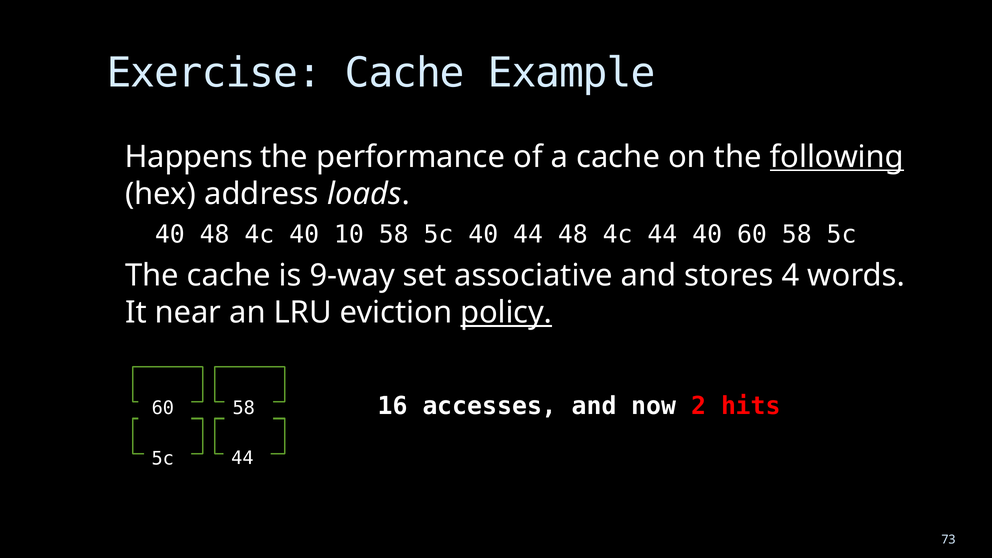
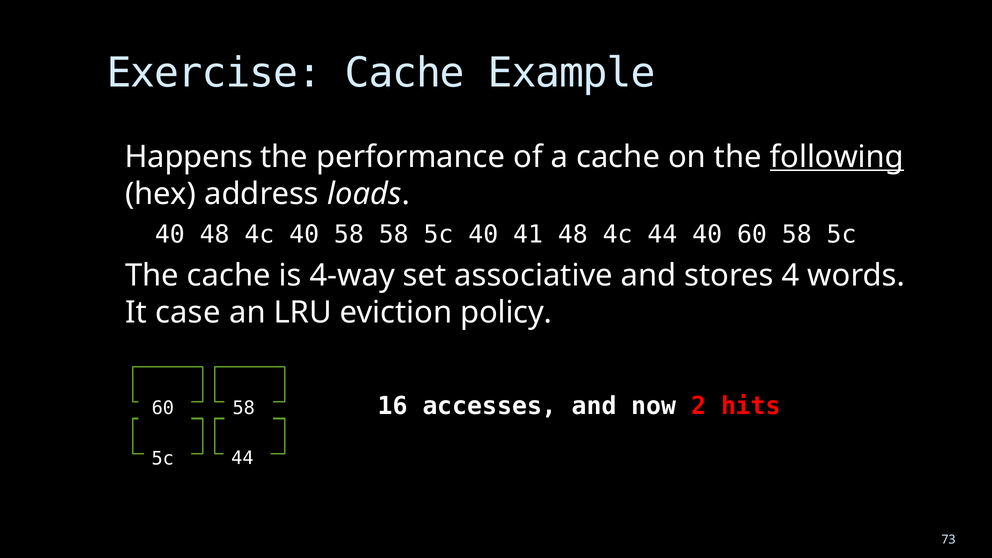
40 10: 10 -> 58 (349, 234)
40 44: 44 -> 41 (528, 234)
9-way: 9-way -> 4-way (352, 276)
near: near -> case (188, 313)
policy underline: present -> none (506, 313)
